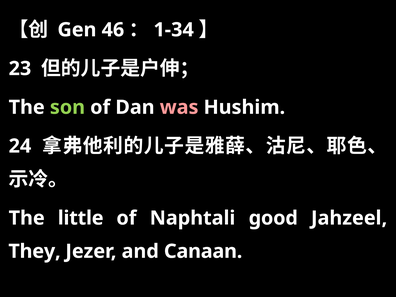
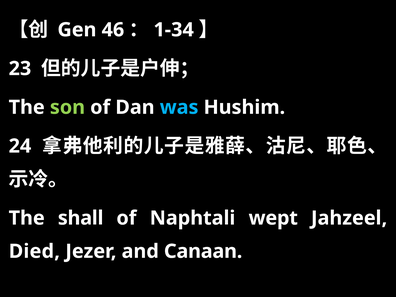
was colour: pink -> light blue (179, 107)
little: little -> shall (81, 218)
good: good -> wept (273, 218)
They: They -> Died (34, 251)
